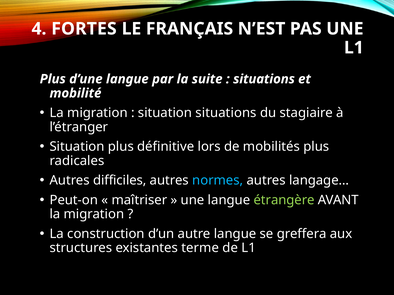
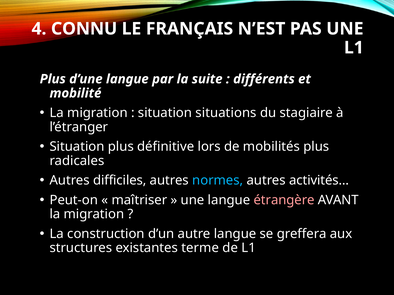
FORTES: FORTES -> CONNU (84, 29)
situations: situations -> différents (264, 79)
langage…: langage… -> activités… (319, 181)
étrangère colour: light green -> pink (284, 200)
